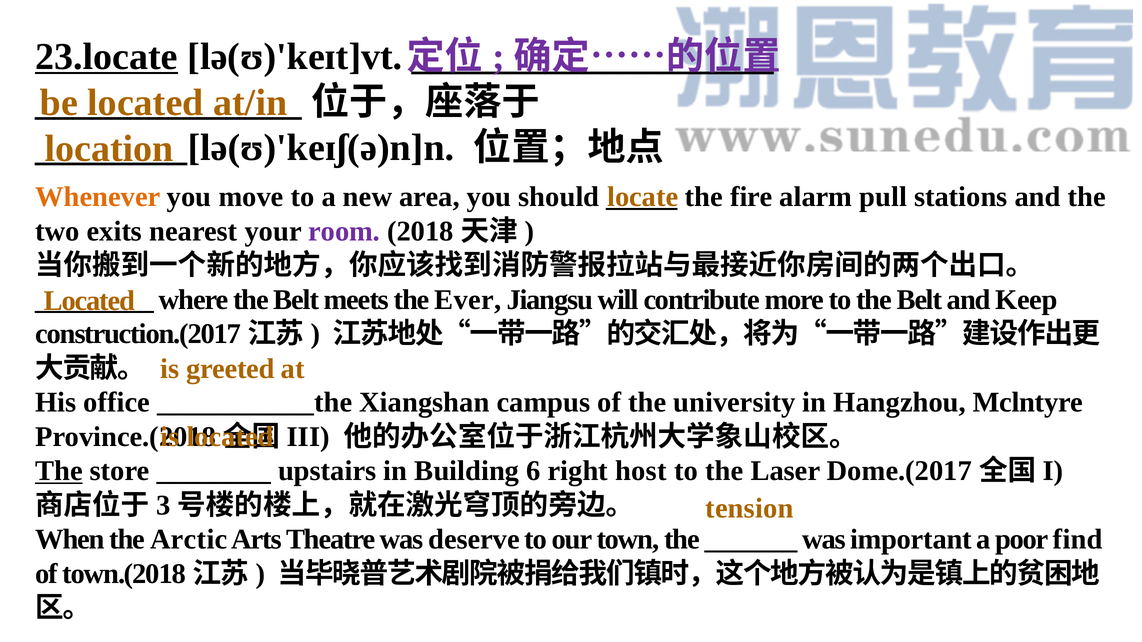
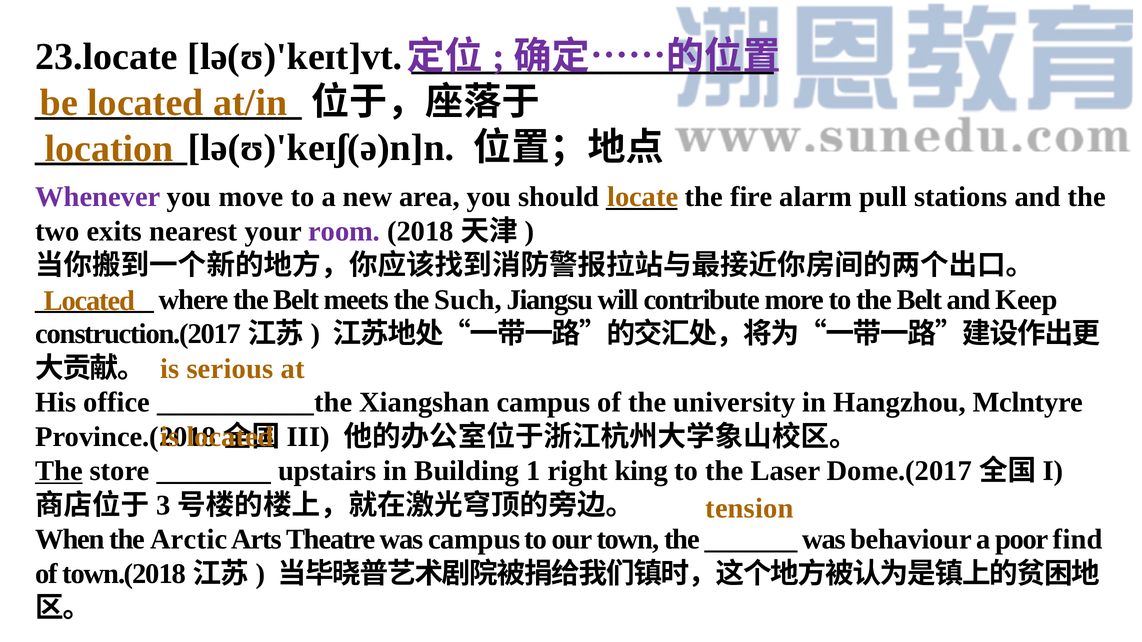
23.locate underline: present -> none (107, 57)
Whenever colour: orange -> purple (98, 197)
Ever: Ever -> Such (468, 300)
greeted: greeted -> serious (230, 369)
6: 6 -> 1 (533, 471)
host: host -> king (641, 471)
was deserve: deserve -> campus (474, 540)
important: important -> behaviour (911, 540)
